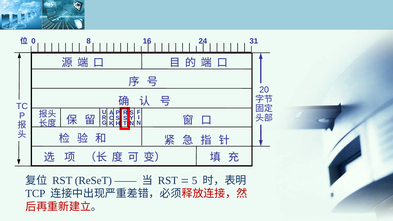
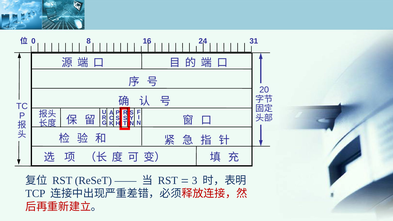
5: 5 -> 3 (195, 181)
